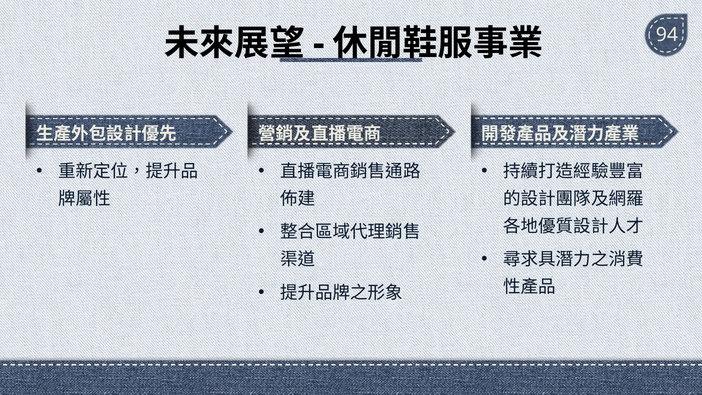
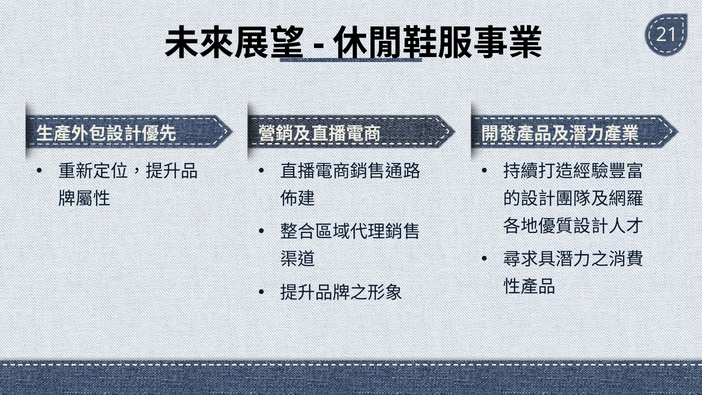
94: 94 -> 21 (667, 35)
